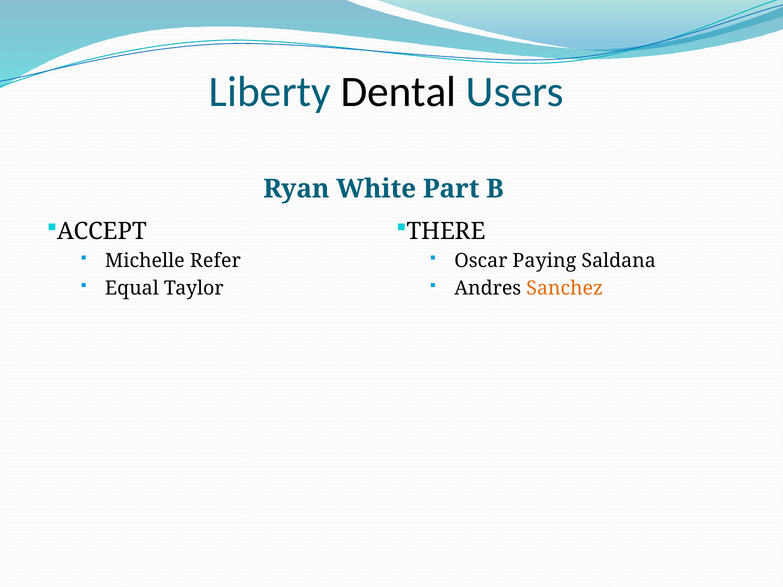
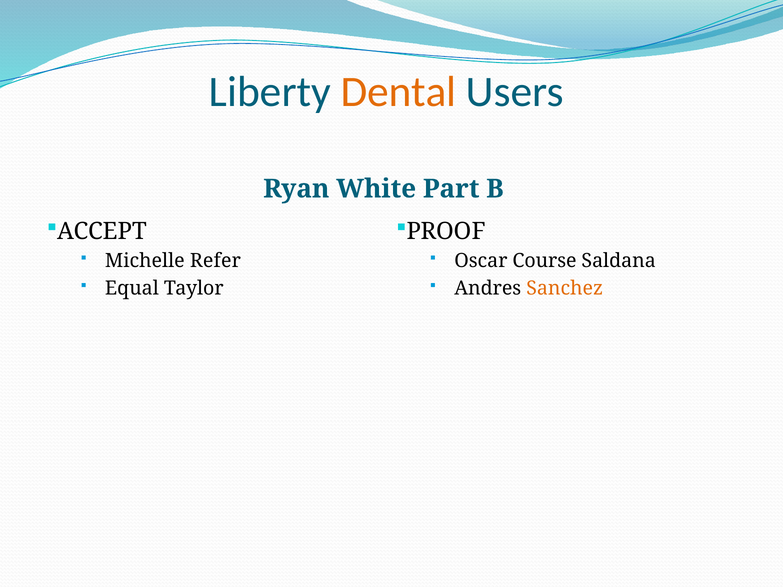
Dental colour: black -> orange (399, 92)
THERE: THERE -> PROOF (446, 231)
Paying: Paying -> Course (544, 261)
